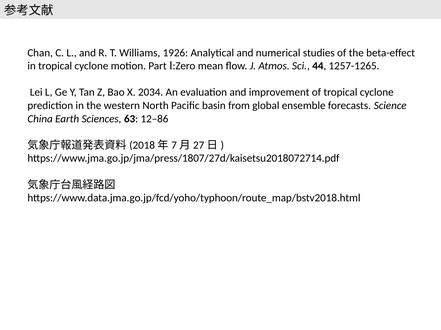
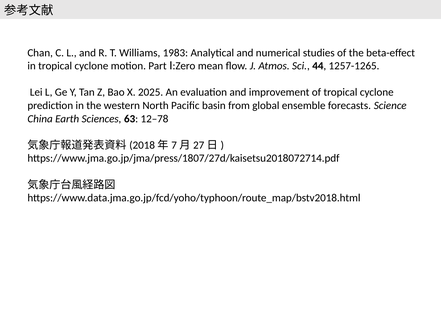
1926: 1926 -> 1983 (175, 53)
2034: 2034 -> 2025 (151, 93)
12–86: 12–86 -> 12–78 (155, 119)
